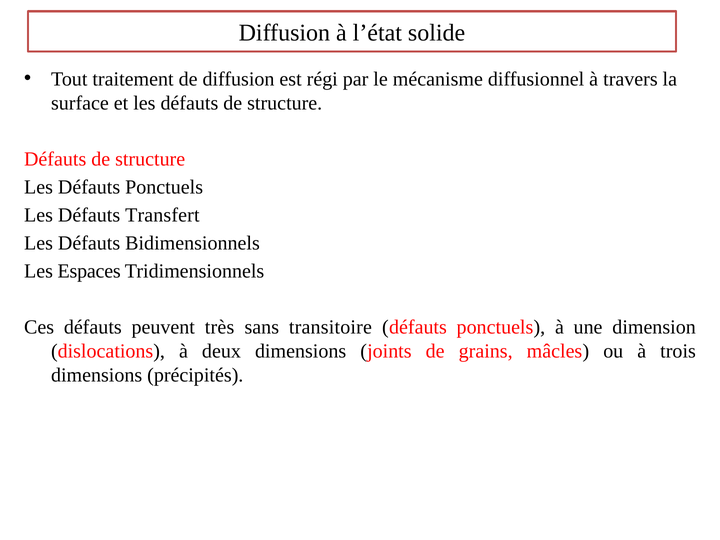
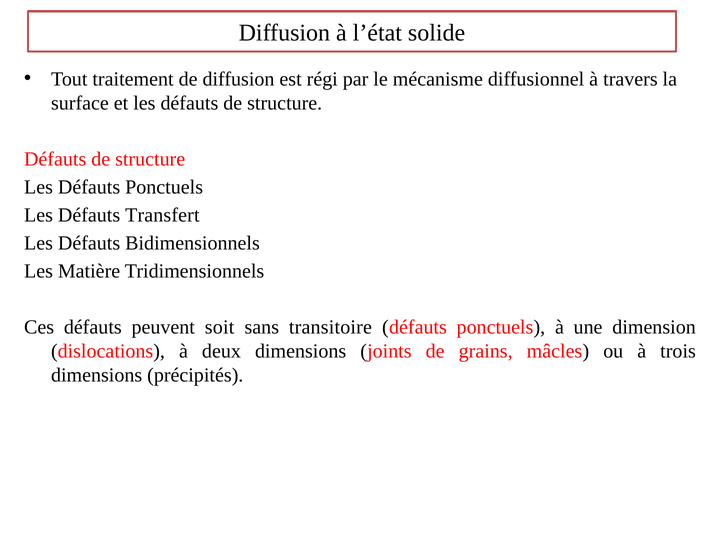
Espaces: Espaces -> Matière (89, 271)
très: très -> soit (220, 327)
